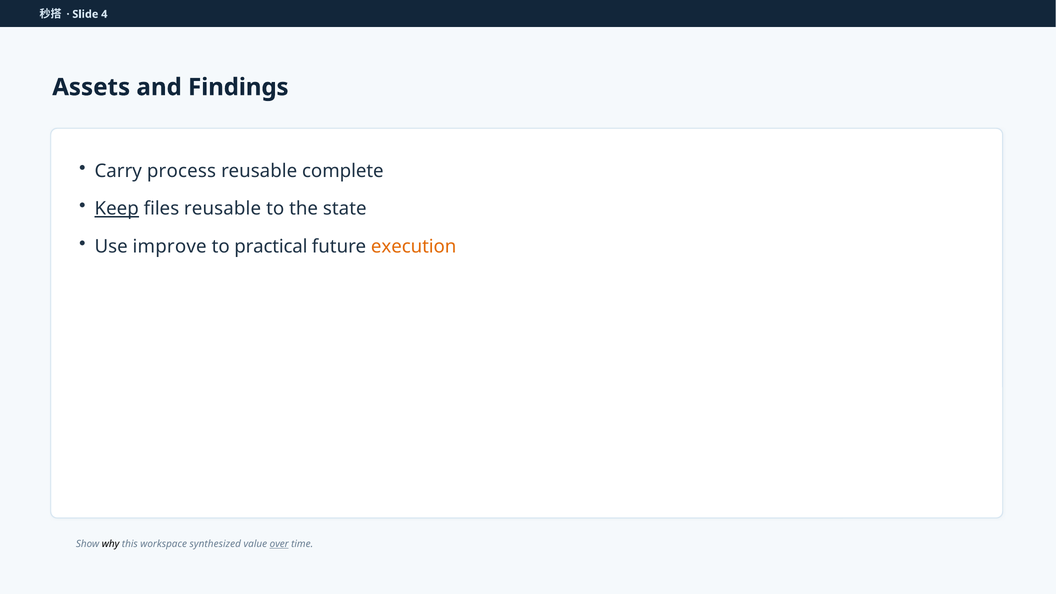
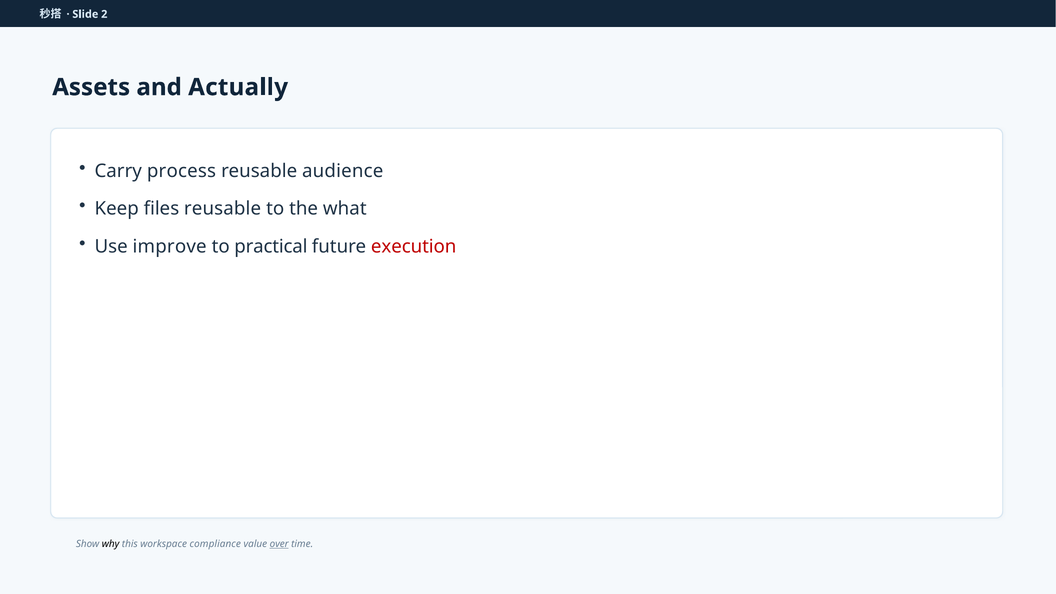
4: 4 -> 2 (104, 14)
Findings: Findings -> Actually (238, 87)
complete: complete -> audience (343, 171)
Keep underline: present -> none (117, 209)
state: state -> what (345, 209)
execution colour: orange -> red (414, 247)
synthesized: synthesized -> compliance (215, 544)
